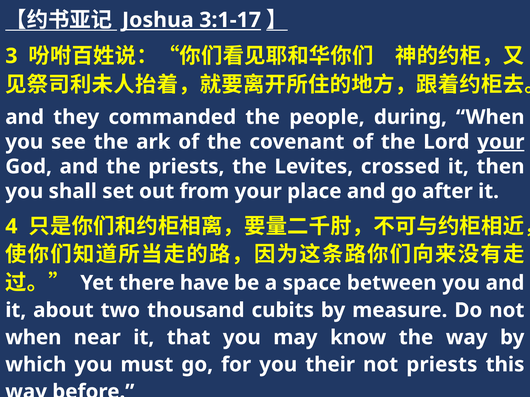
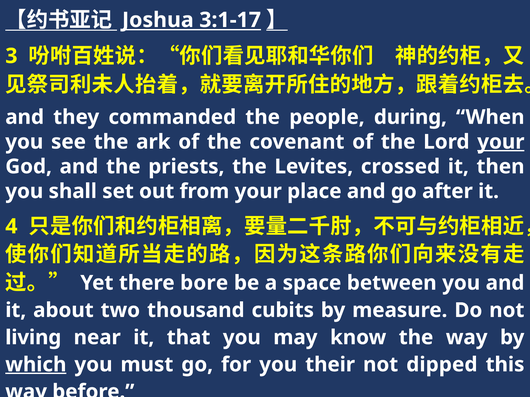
have: have -> bore (204, 283)
when: when -> living (33, 338)
which underline: none -> present (36, 365)
not priests: priests -> dipped (442, 365)
